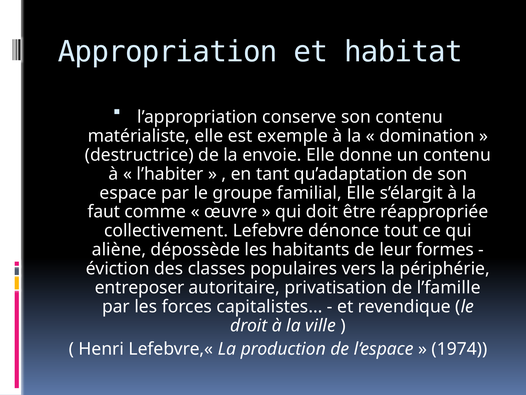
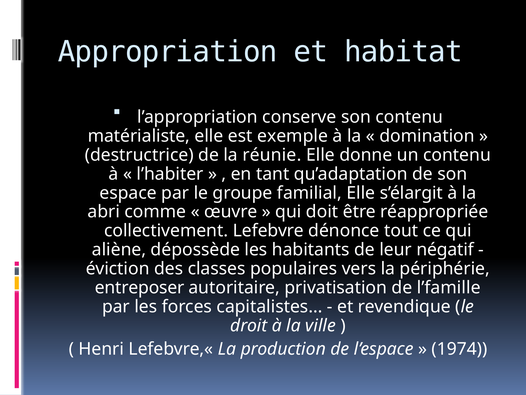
envoie: envoie -> réunie (272, 155)
faut: faut -> abri (104, 212)
formes: formes -> négatif (445, 249)
